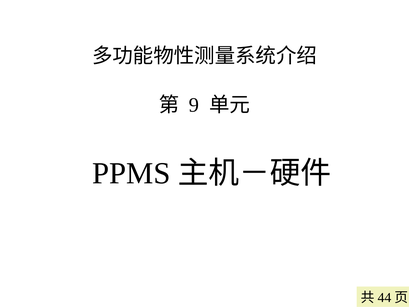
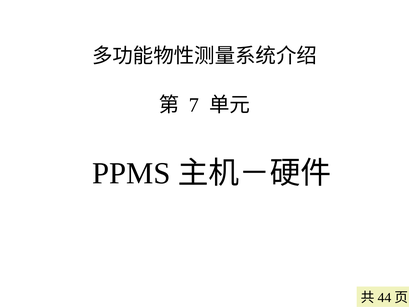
9: 9 -> 7 (194, 105)
